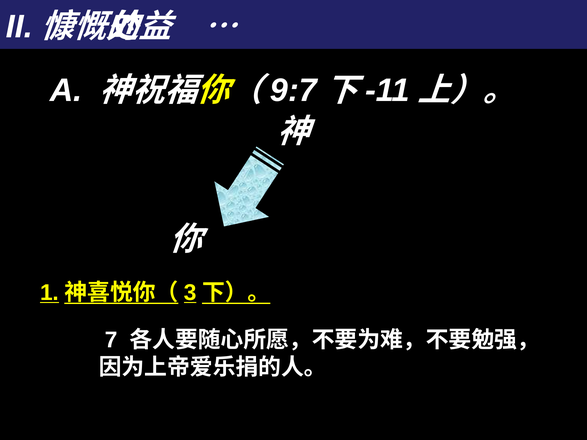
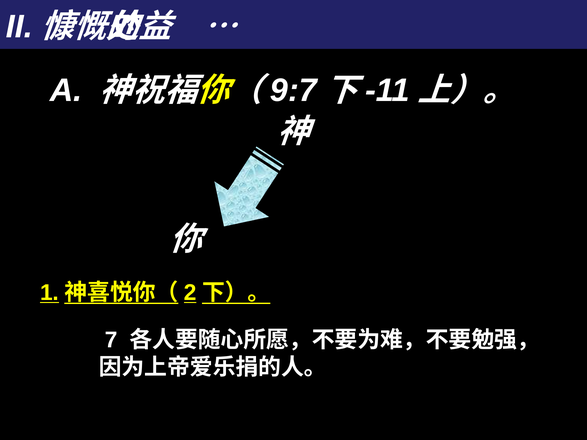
3: 3 -> 2 (190, 293)
